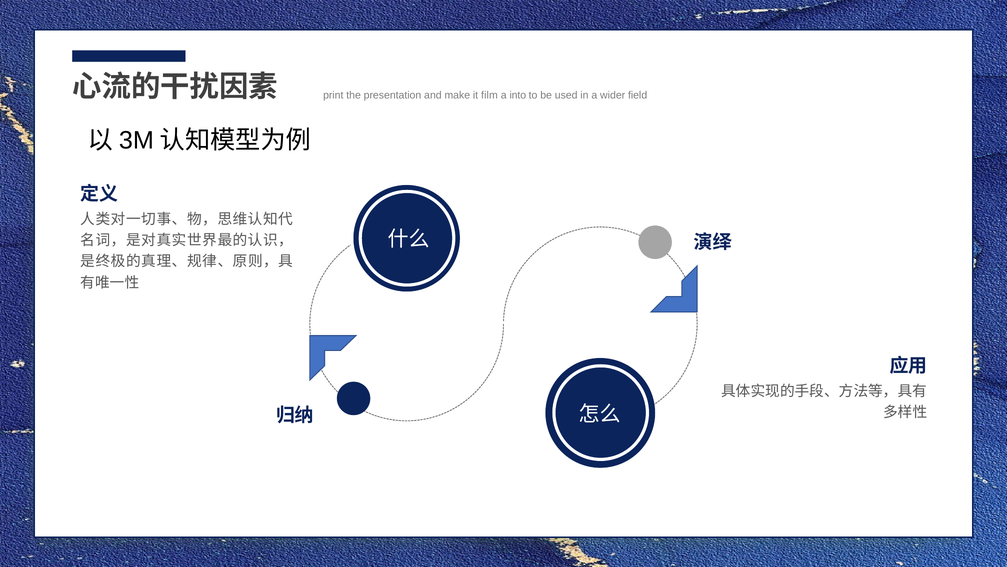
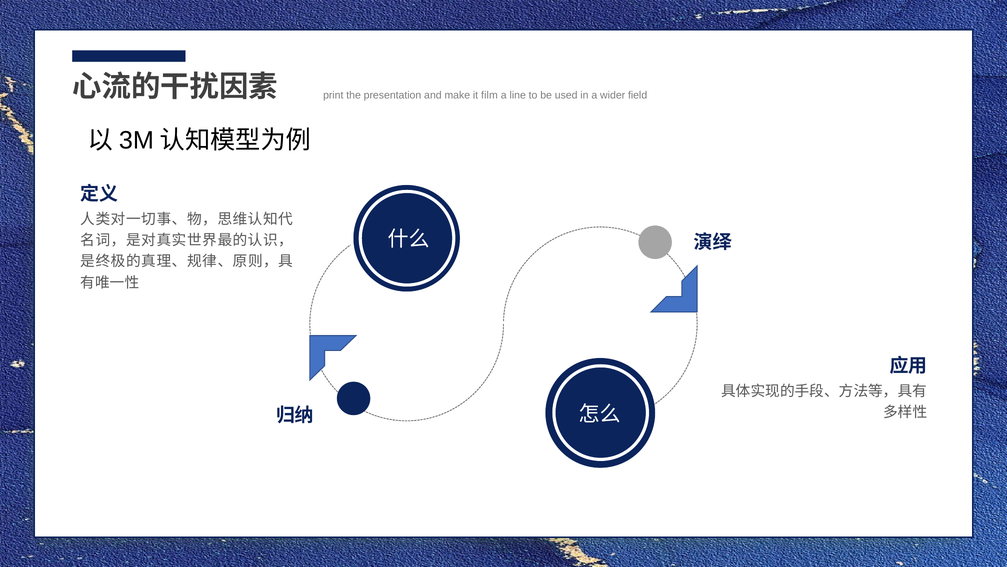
into: into -> line (518, 95)
